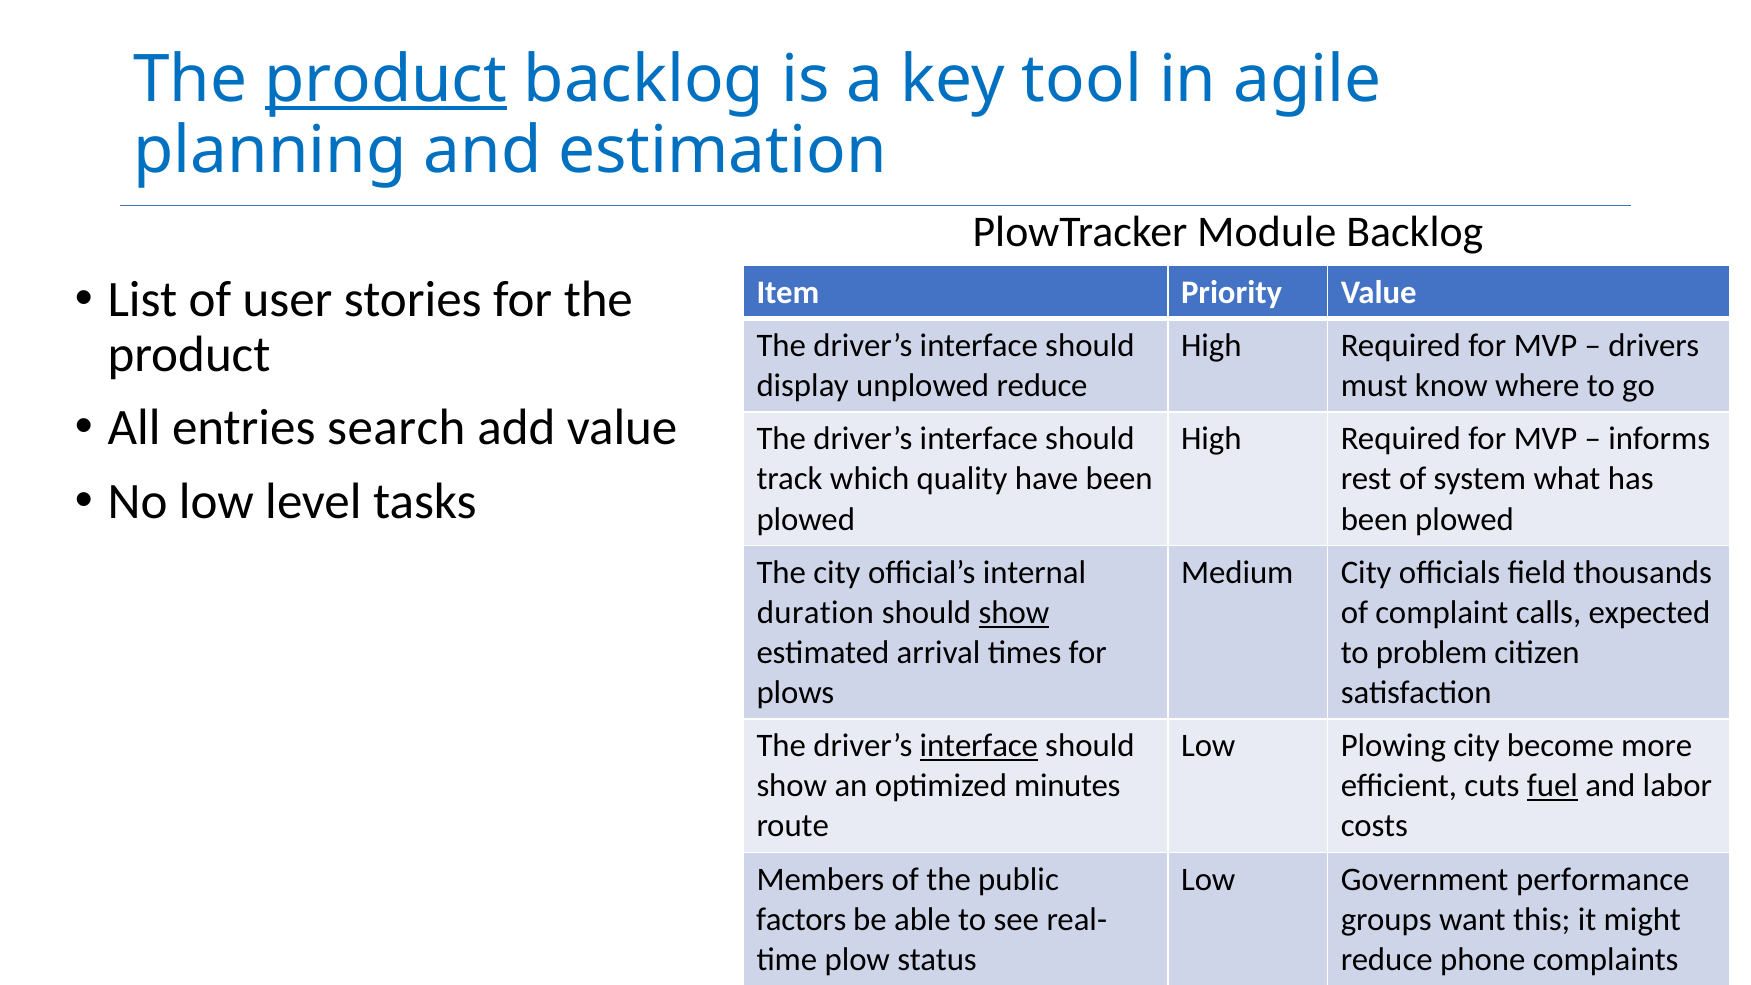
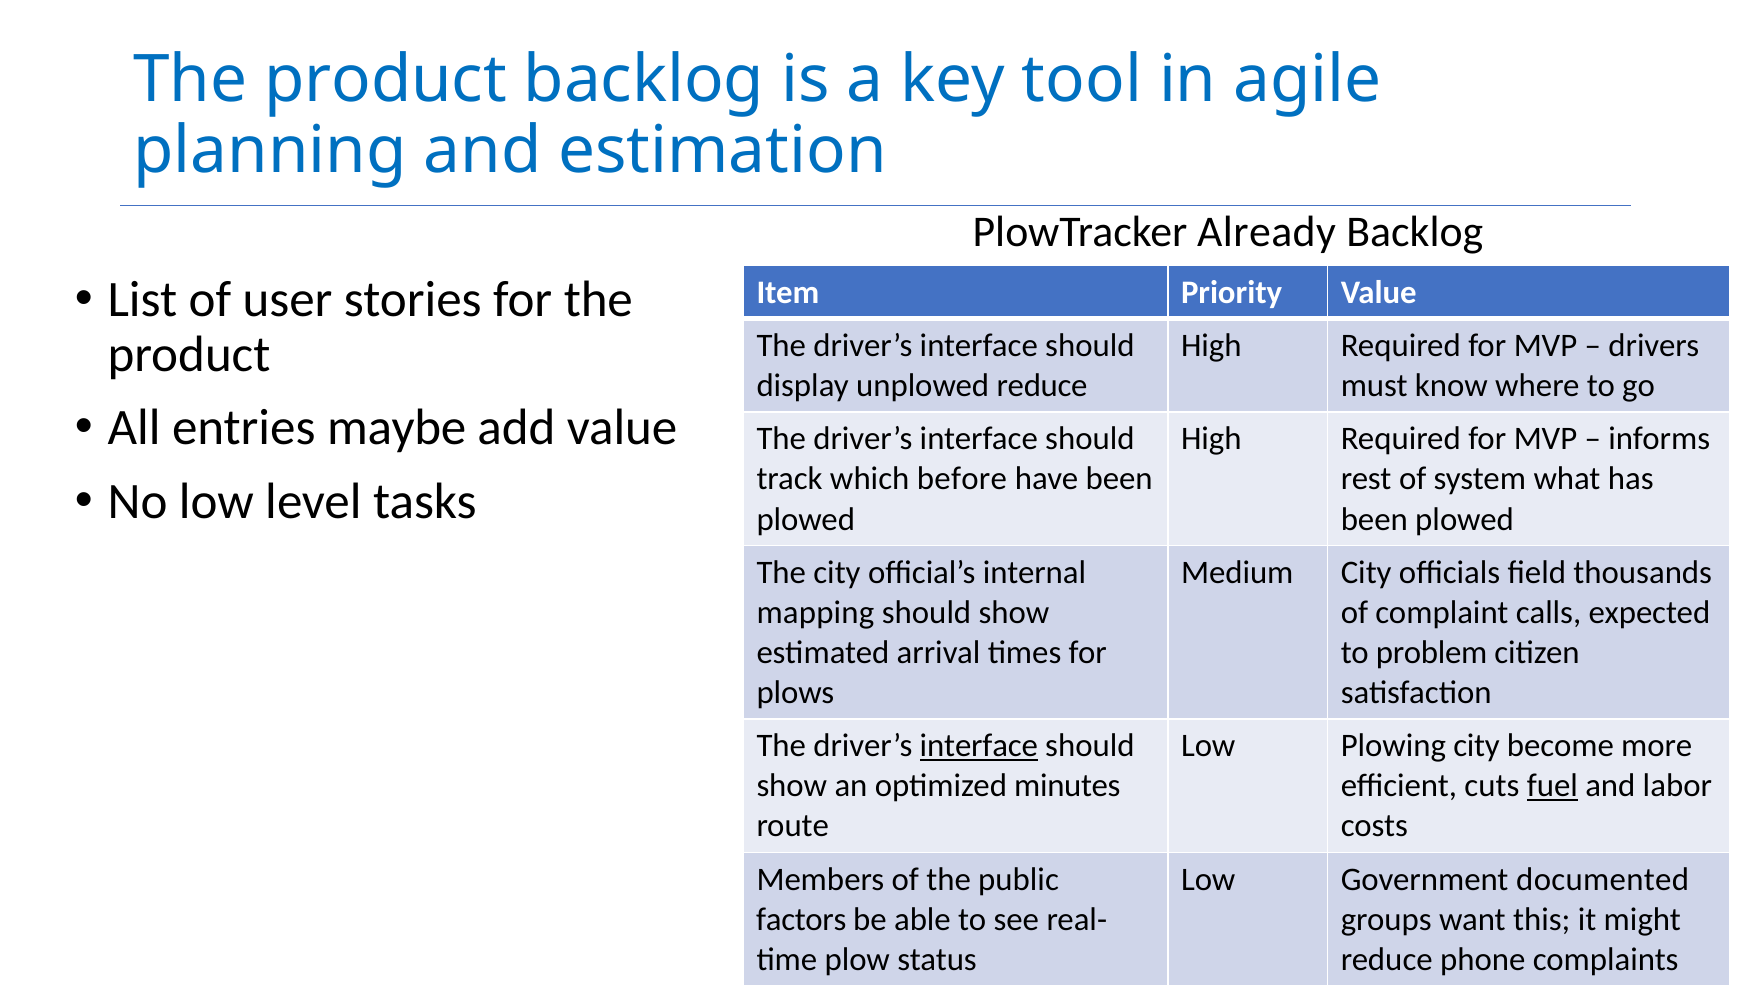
product underline: present -> none (386, 80)
Module: Module -> Already (1267, 232)
search: search -> maybe (397, 428)
quality: quality -> before (962, 479)
duration: duration -> mapping (815, 612)
show underline: present -> none (1014, 612)
performance: performance -> documented (1603, 879)
